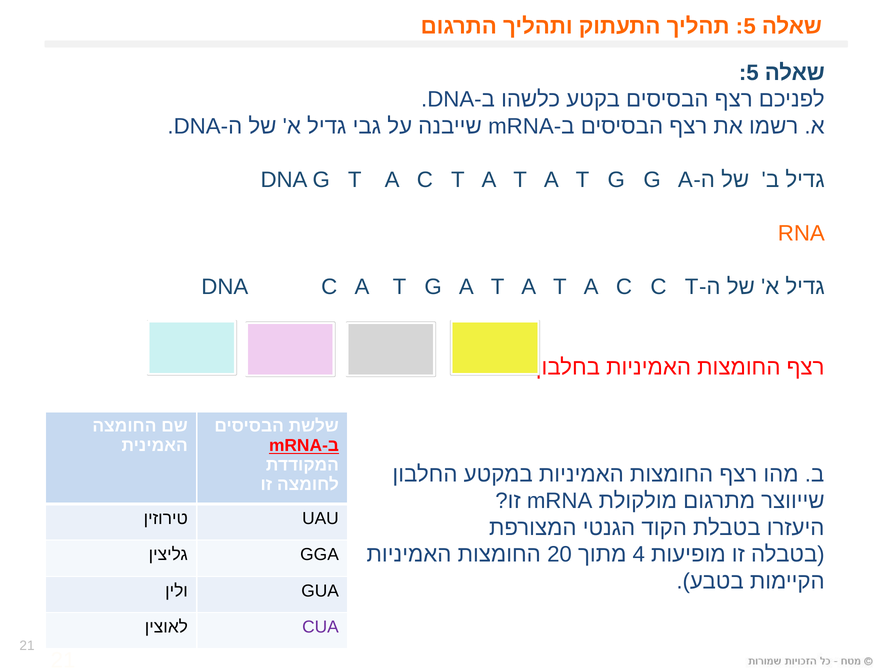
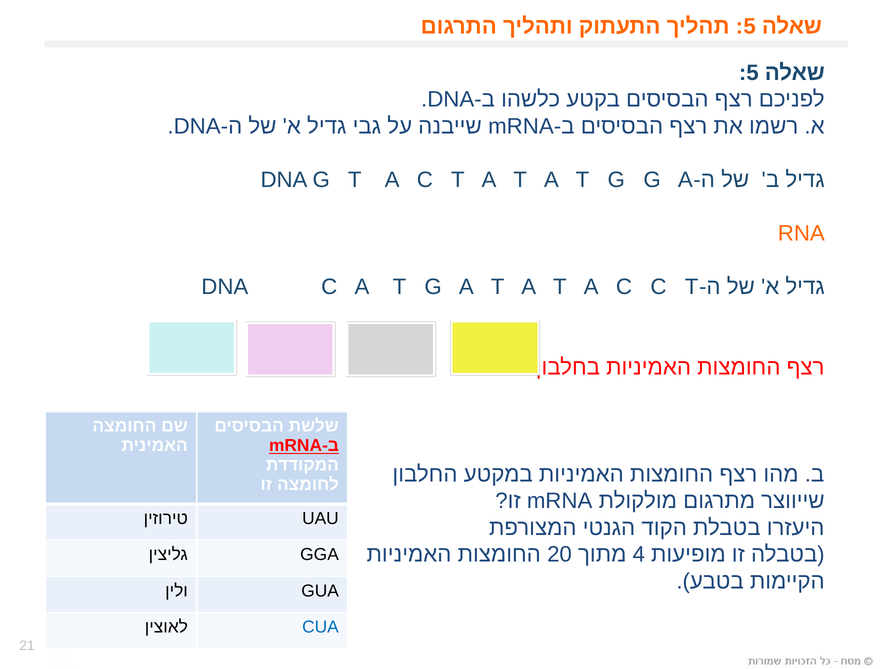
CUA colour: purple -> blue (320, 627)
